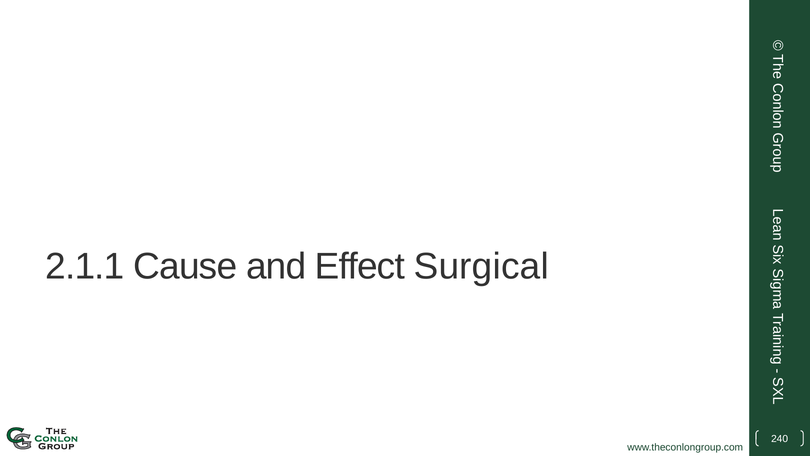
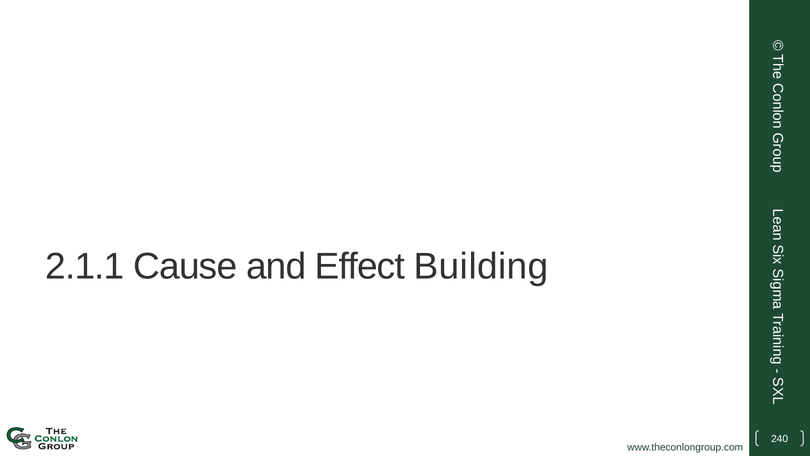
Surgical: Surgical -> Building (481, 266)
